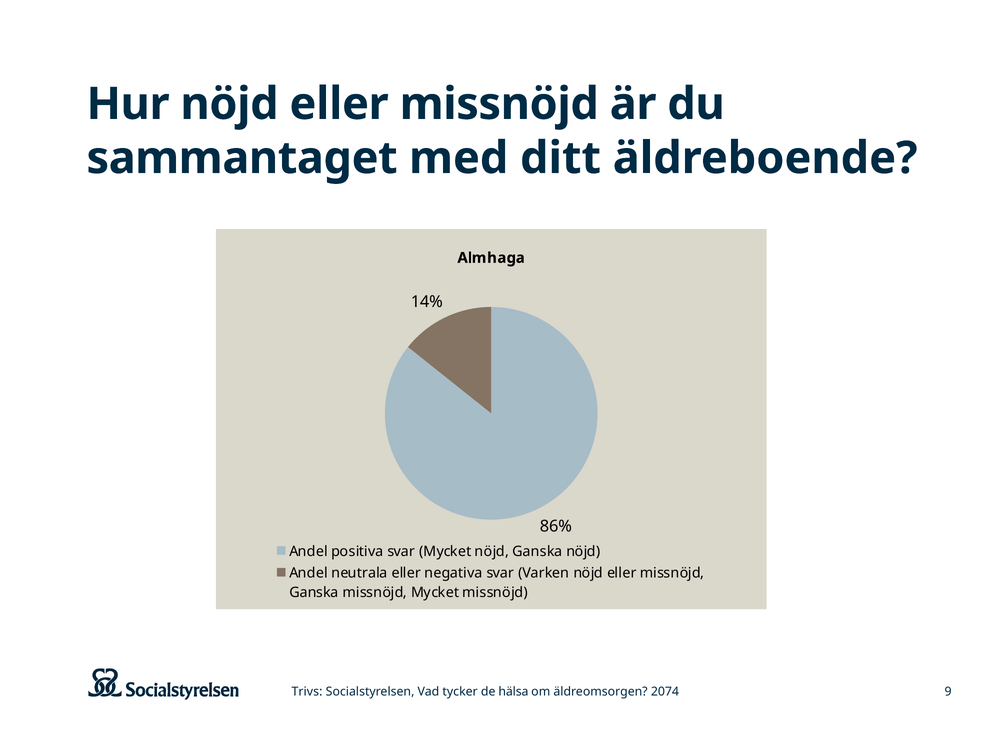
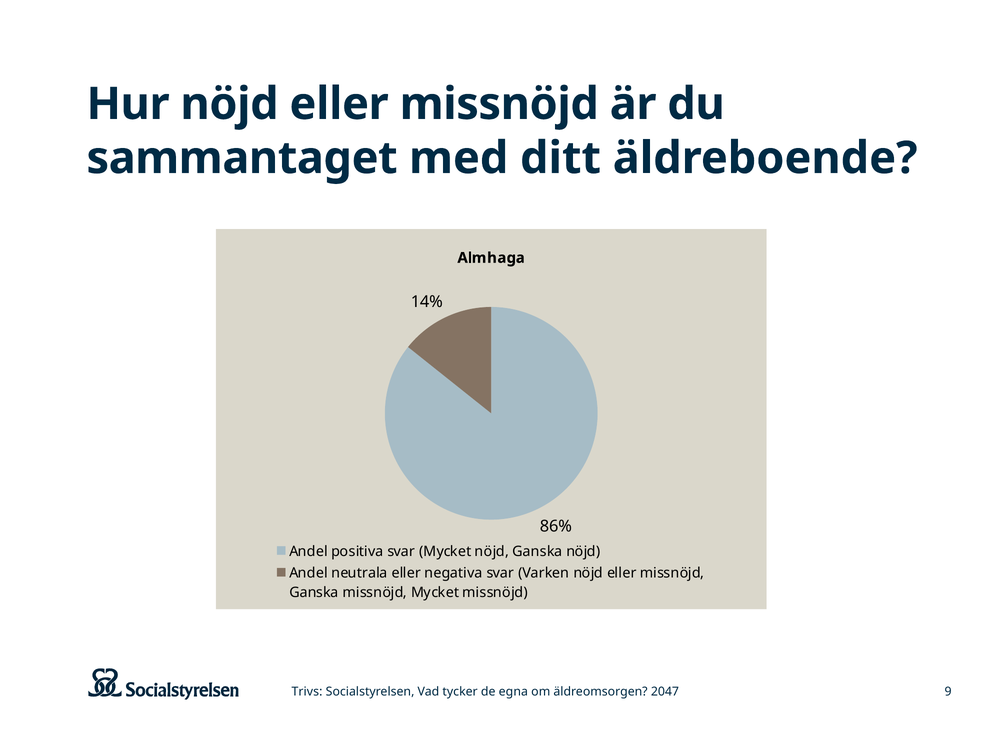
hälsa: hälsa -> egna (513, 692)
2074: 2074 -> 2047 (665, 692)
